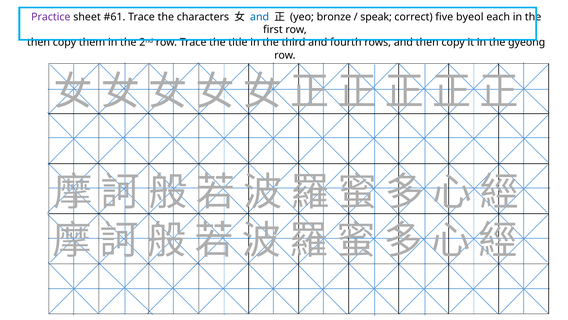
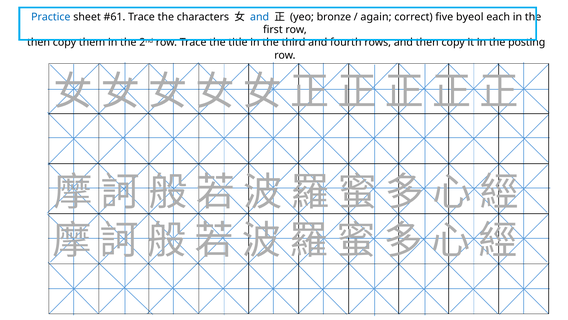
Practice colour: purple -> blue (51, 17)
speak: speak -> again (376, 17)
gyeong: gyeong -> posting (527, 42)
